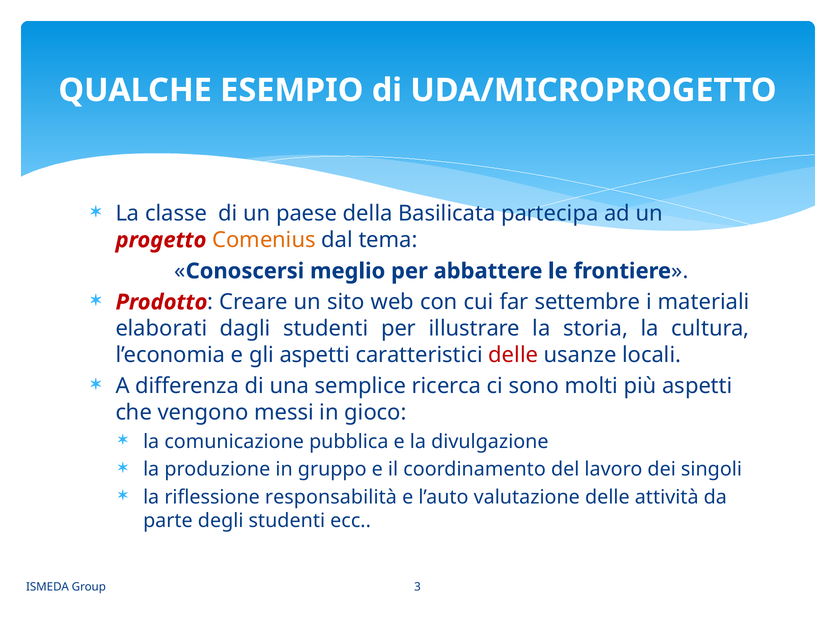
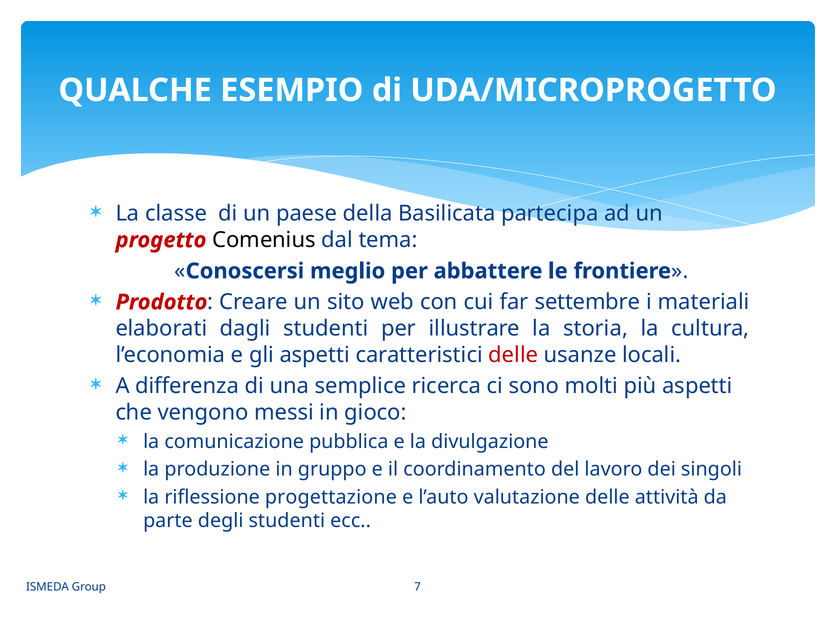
Comenius colour: orange -> black (264, 240)
responsabilità: responsabilità -> progettazione (331, 497)
3: 3 -> 7 (418, 587)
